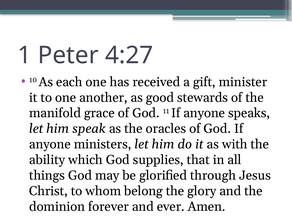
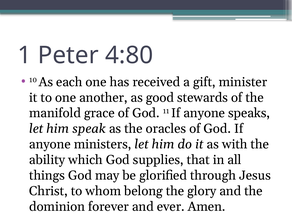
4:27: 4:27 -> 4:80 (129, 55)
